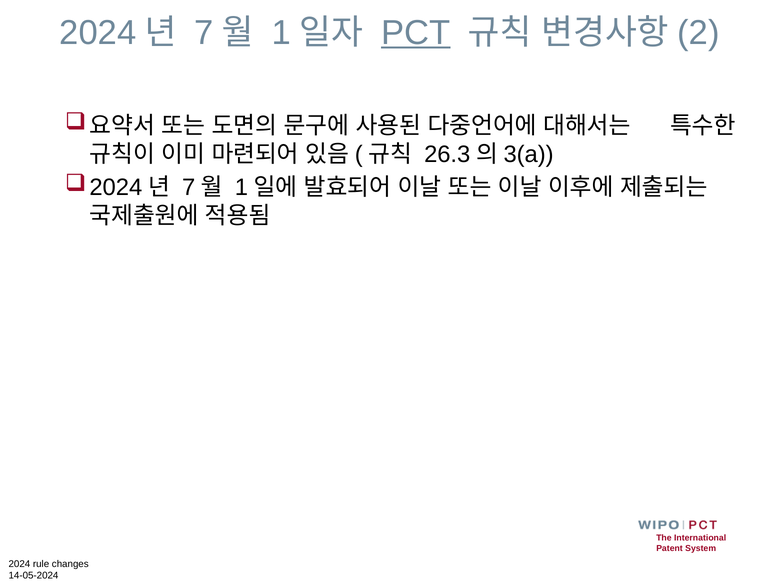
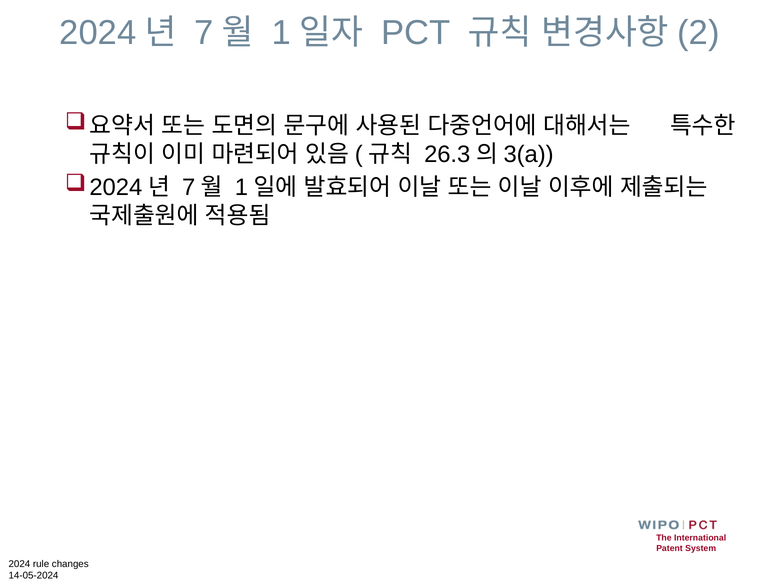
PCT underline: present -> none (416, 33)
